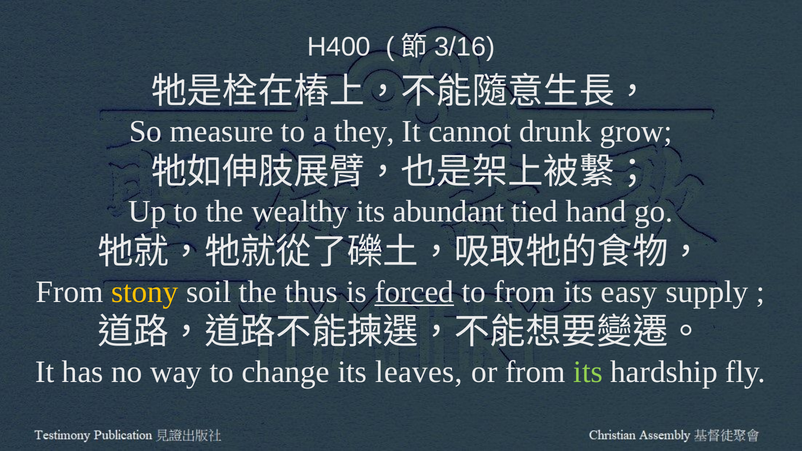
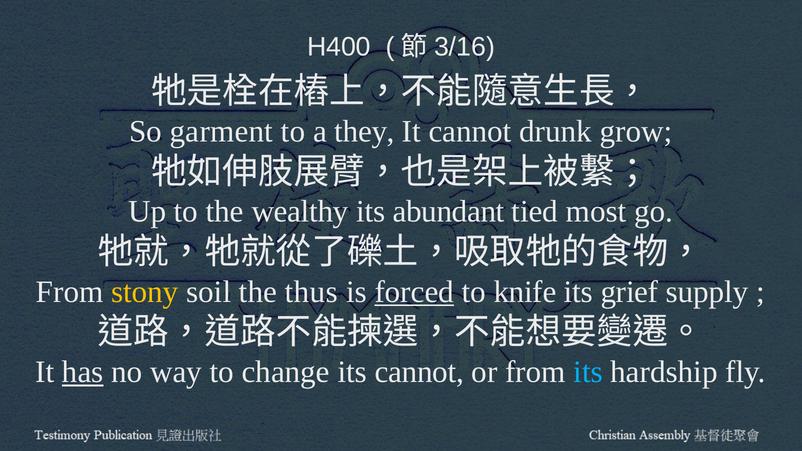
measure: measure -> garment (221, 131)
hand: hand -> most (596, 212)
to from: from -> knife (525, 292)
easy: easy -> grief (629, 292)
has underline: none -> present (83, 372)
its leaves: leaves -> cannot (419, 372)
its colour: light green -> light blue (588, 372)
